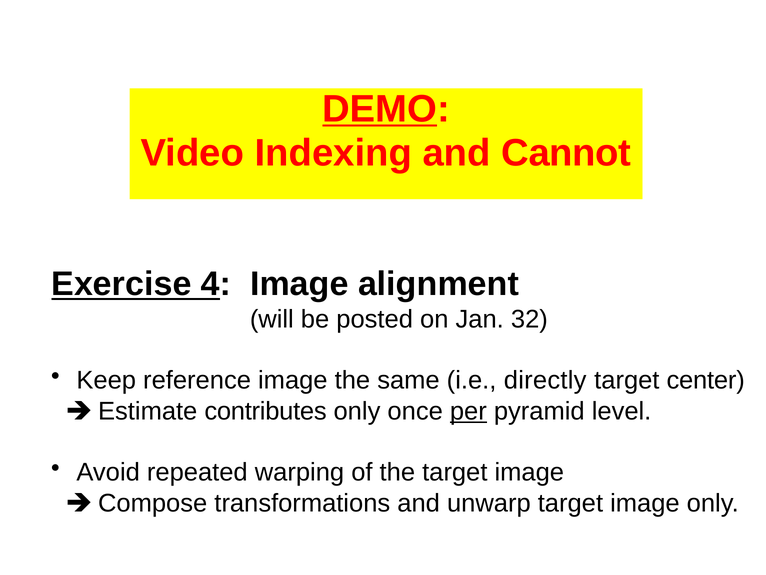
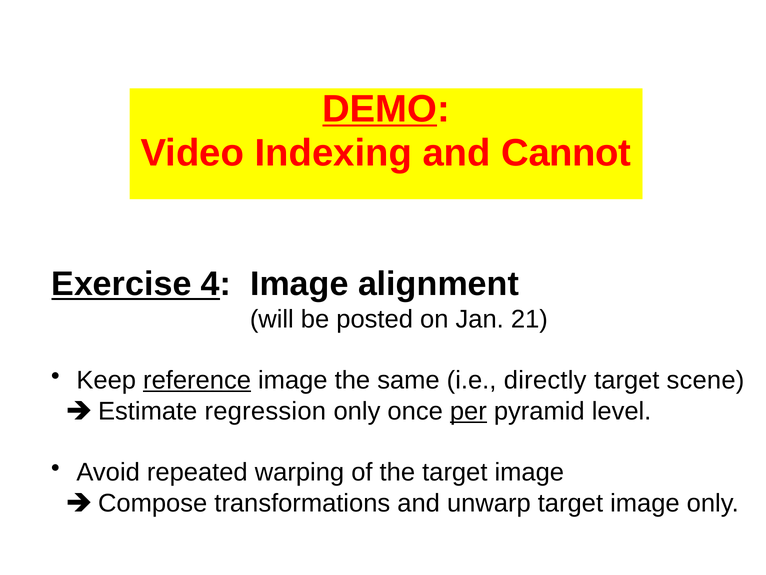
32: 32 -> 21 (529, 319)
reference underline: none -> present (197, 380)
center: center -> scene (705, 380)
contributes: contributes -> regression (265, 411)
